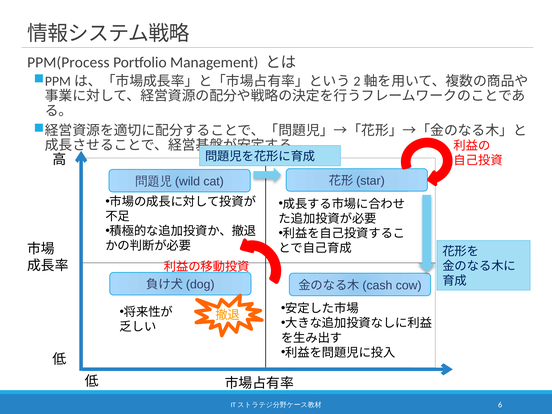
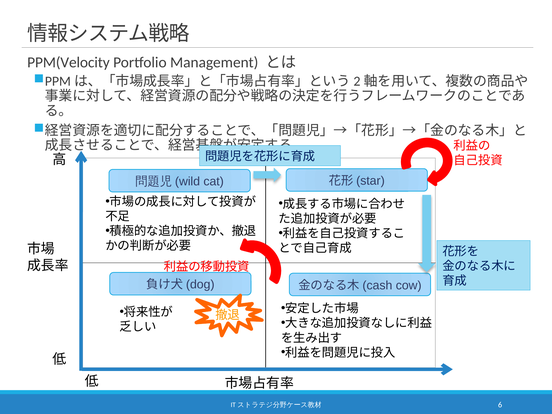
PPM(Process: PPM(Process -> PPM(Velocity (68, 62)
